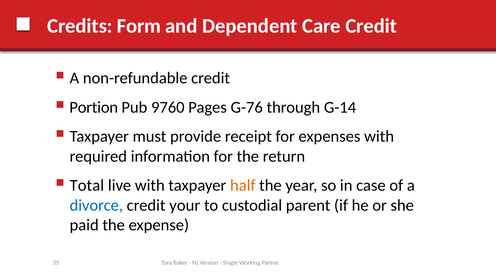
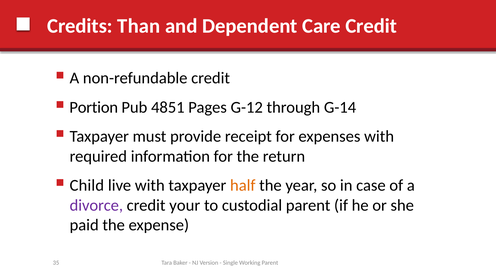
Form: Form -> Than (139, 26)
9760: 9760 -> 4851 (168, 107)
G-76: G-76 -> G-12 (247, 107)
Total: Total -> Child (87, 185)
divorce colour: blue -> purple (96, 205)
